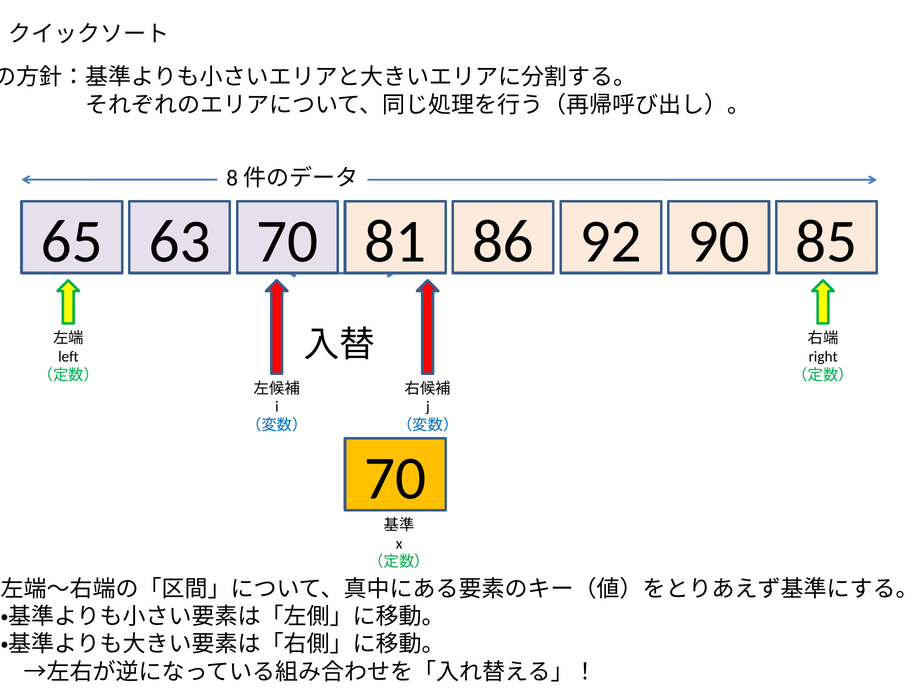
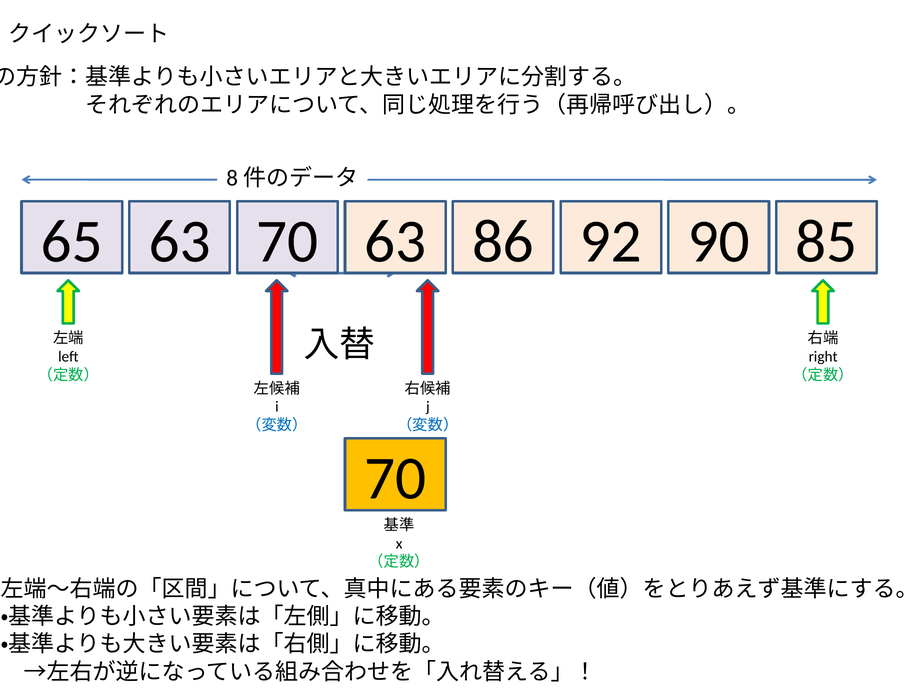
70 81: 81 -> 63 (395, 241)
